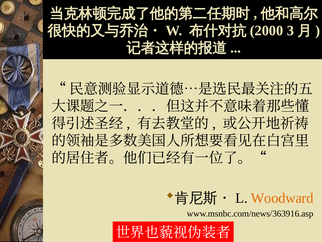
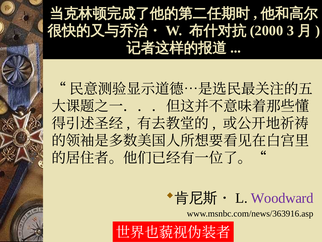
Woodward colour: orange -> purple (282, 198)
